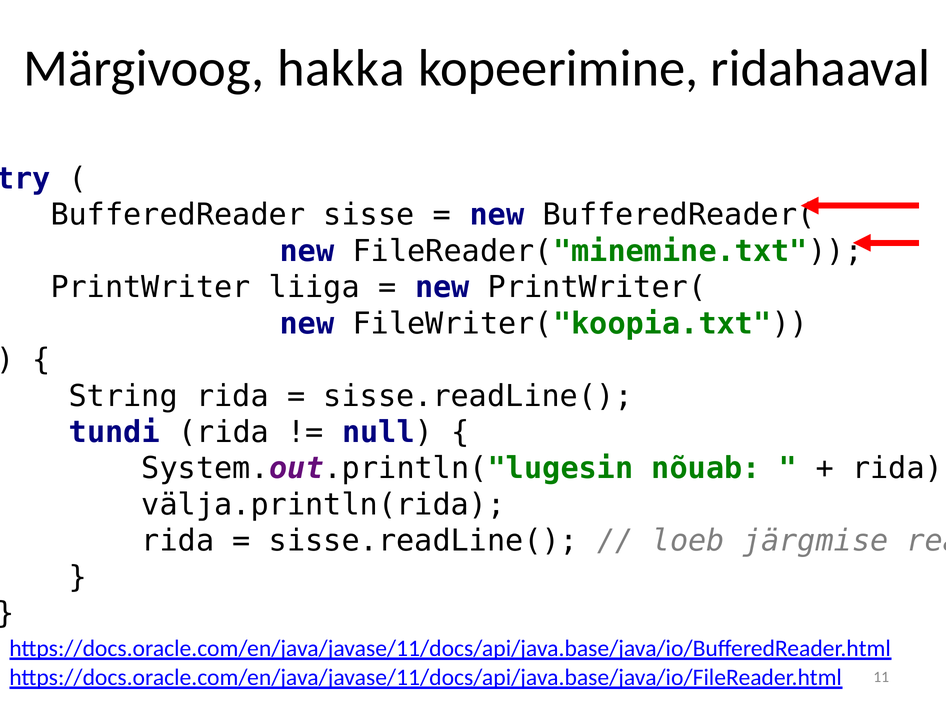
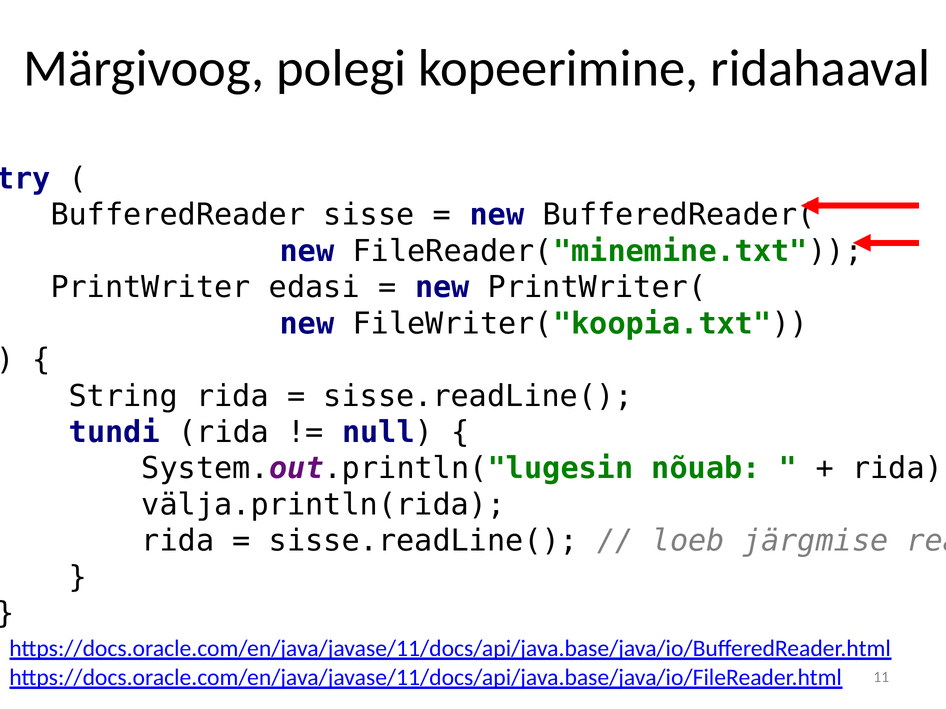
hakka: hakka -> polegi (341, 69)
liiga: liiga -> edasi (314, 288)
